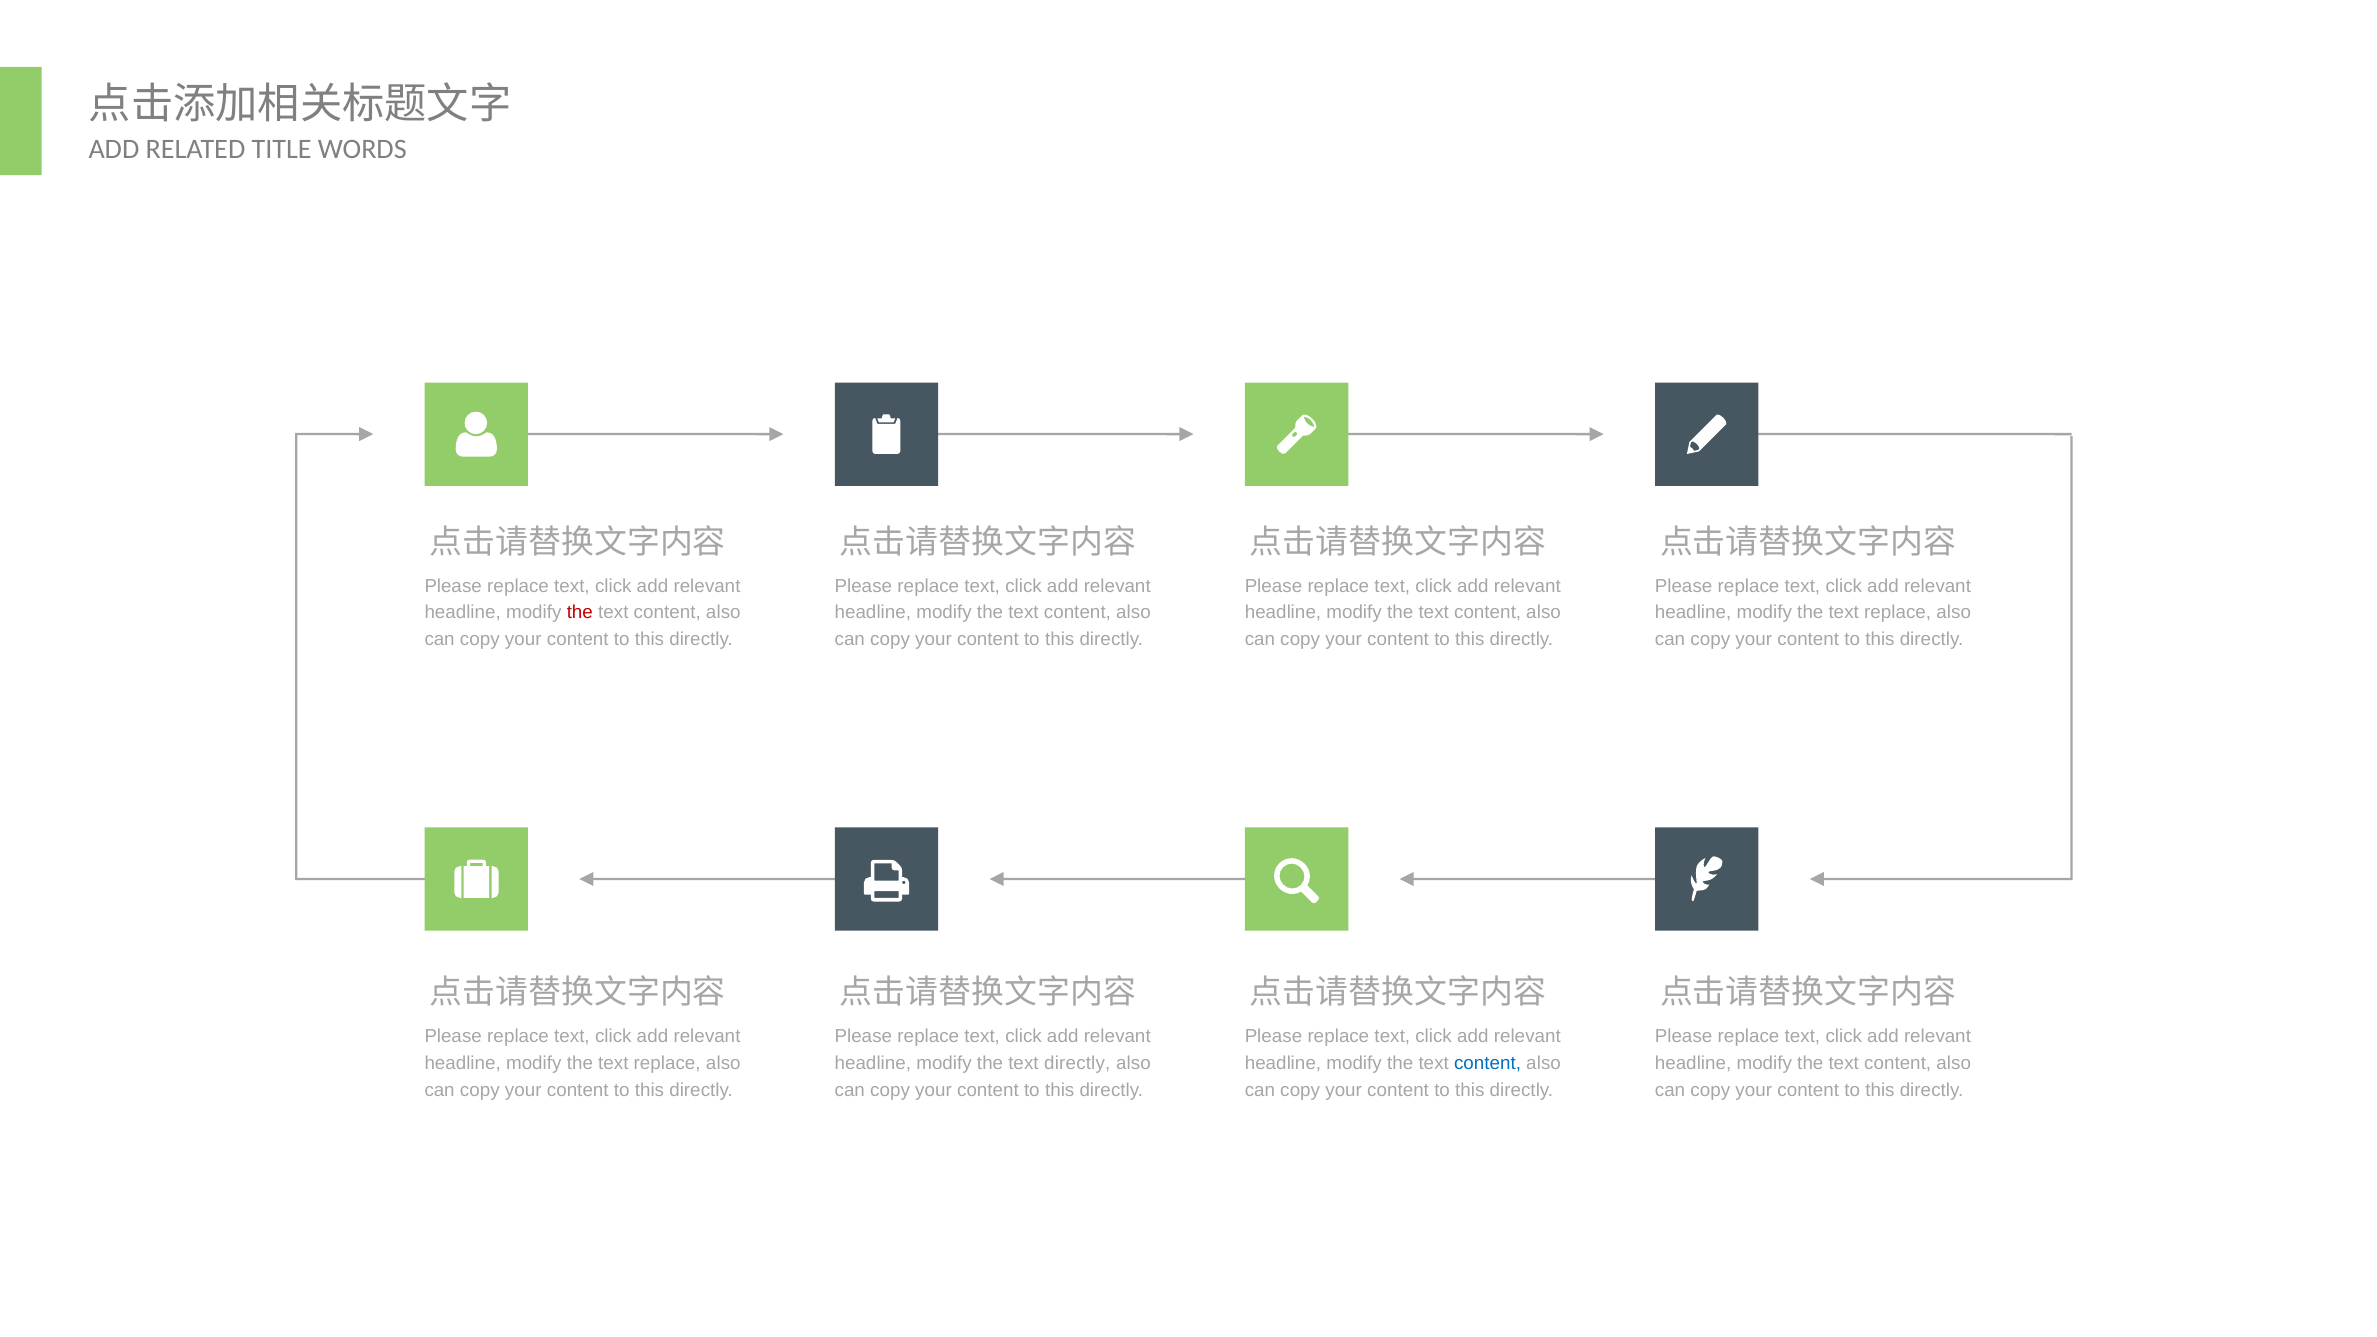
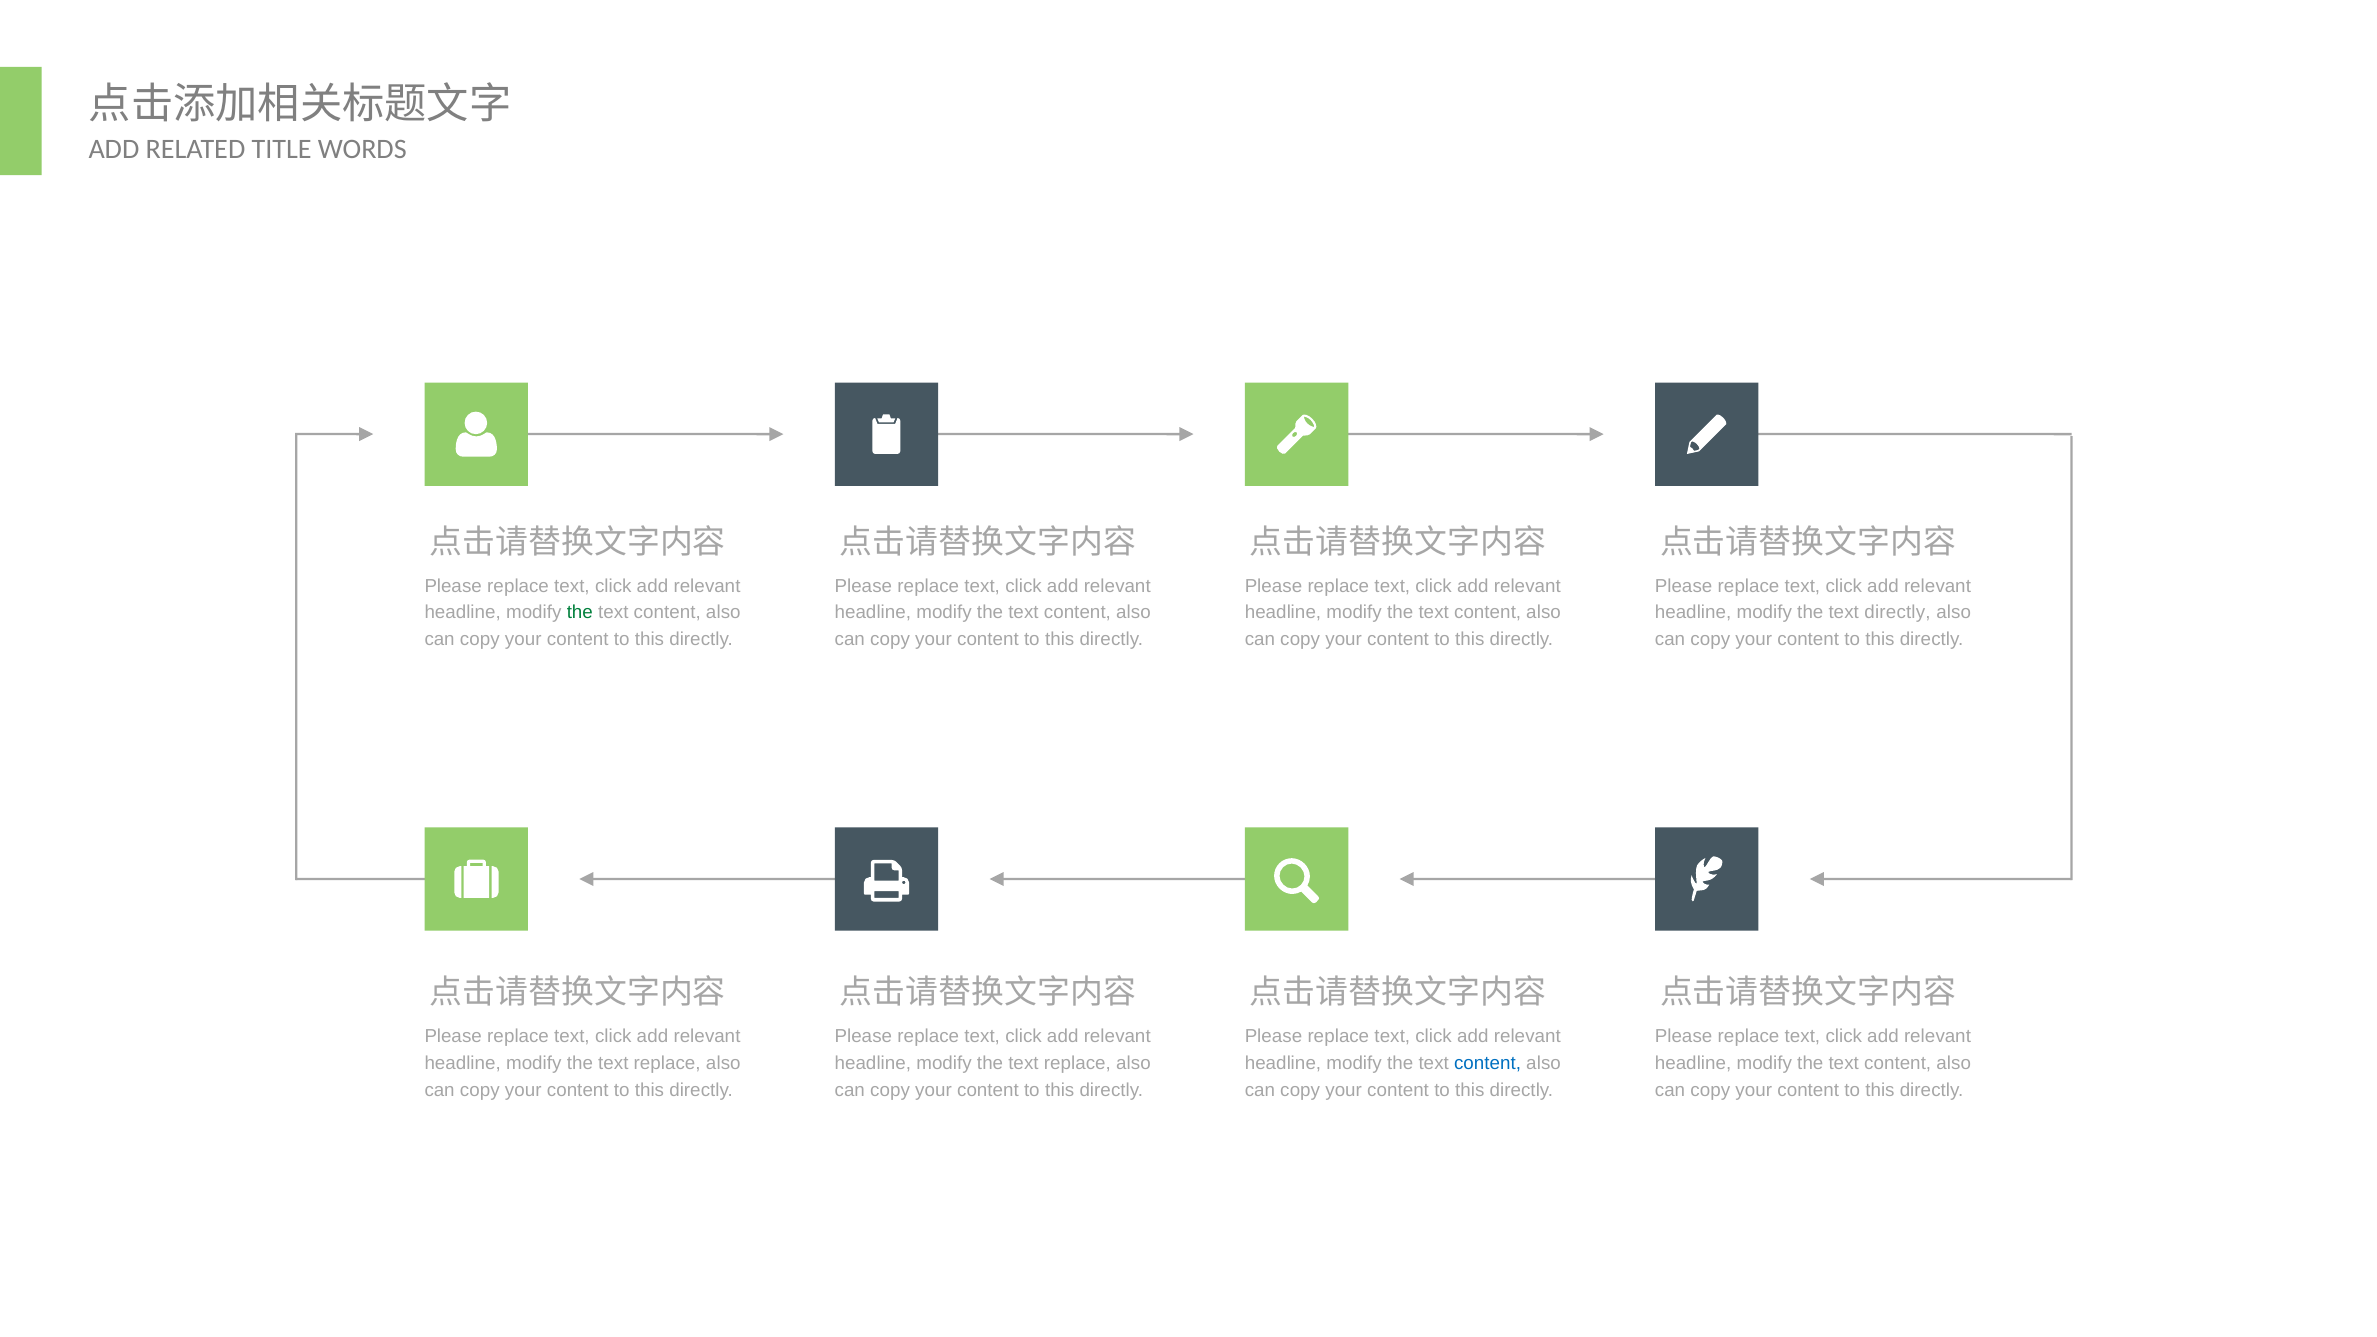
the colour: red -> green (580, 613)
replace: replace -> directly (1898, 613)
directly: directly -> replace (1077, 1063)
